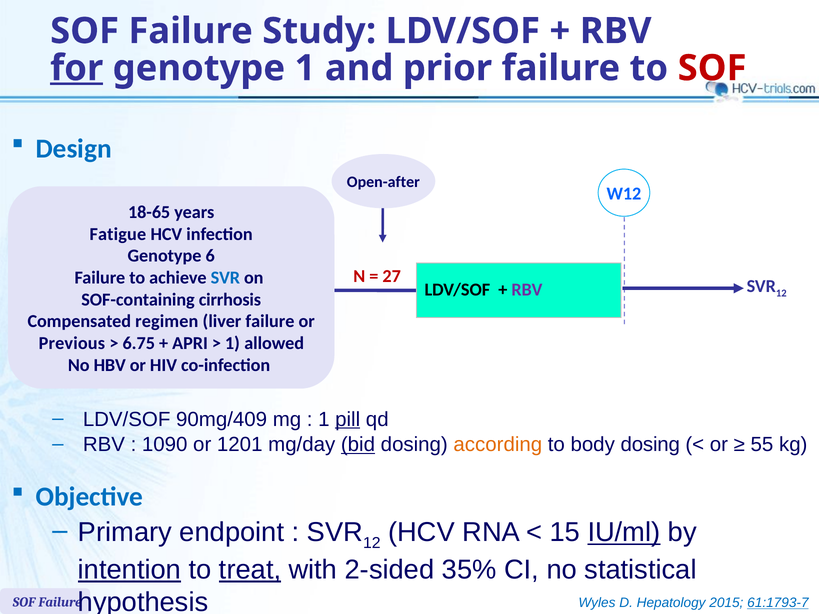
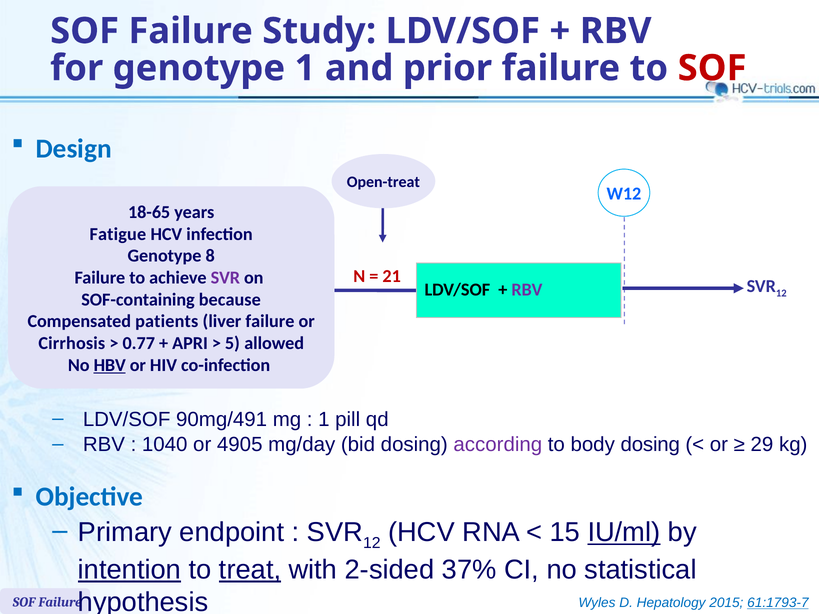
for underline: present -> none (77, 68)
Open-after: Open-after -> Open-treat (383, 182)
6: 6 -> 8 (210, 256)
27: 27 -> 21 (392, 276)
SVR colour: blue -> purple (225, 278)
cirrhosis: cirrhosis -> because (230, 300)
regimen: regimen -> patients (167, 322)
Previous: Previous -> Cirrhosis (72, 343)
6.75: 6.75 -> 0.77 (139, 343)
1: 1 -> 5 (232, 343)
HBV underline: none -> present (110, 365)
90mg/409: 90mg/409 -> 90mg/491 (222, 419)
pill underline: present -> none (348, 419)
1090: 1090 -> 1040 (165, 445)
1201: 1201 -> 4905 (240, 445)
bid underline: present -> none (358, 445)
according colour: orange -> purple (498, 445)
55: 55 -> 29 (762, 445)
35%: 35% -> 37% (469, 570)
